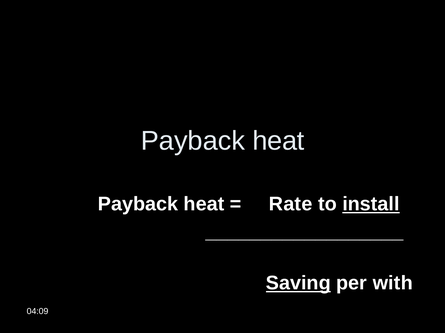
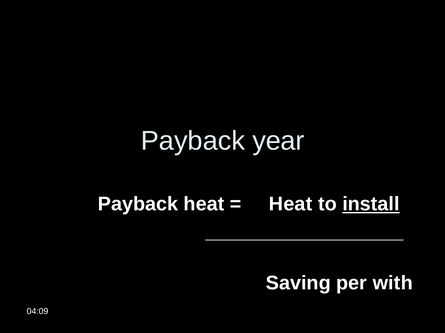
heat: heat -> year (278, 141)
Rate: Rate -> Heat (291, 205)
Saving underline: present -> none (298, 284)
